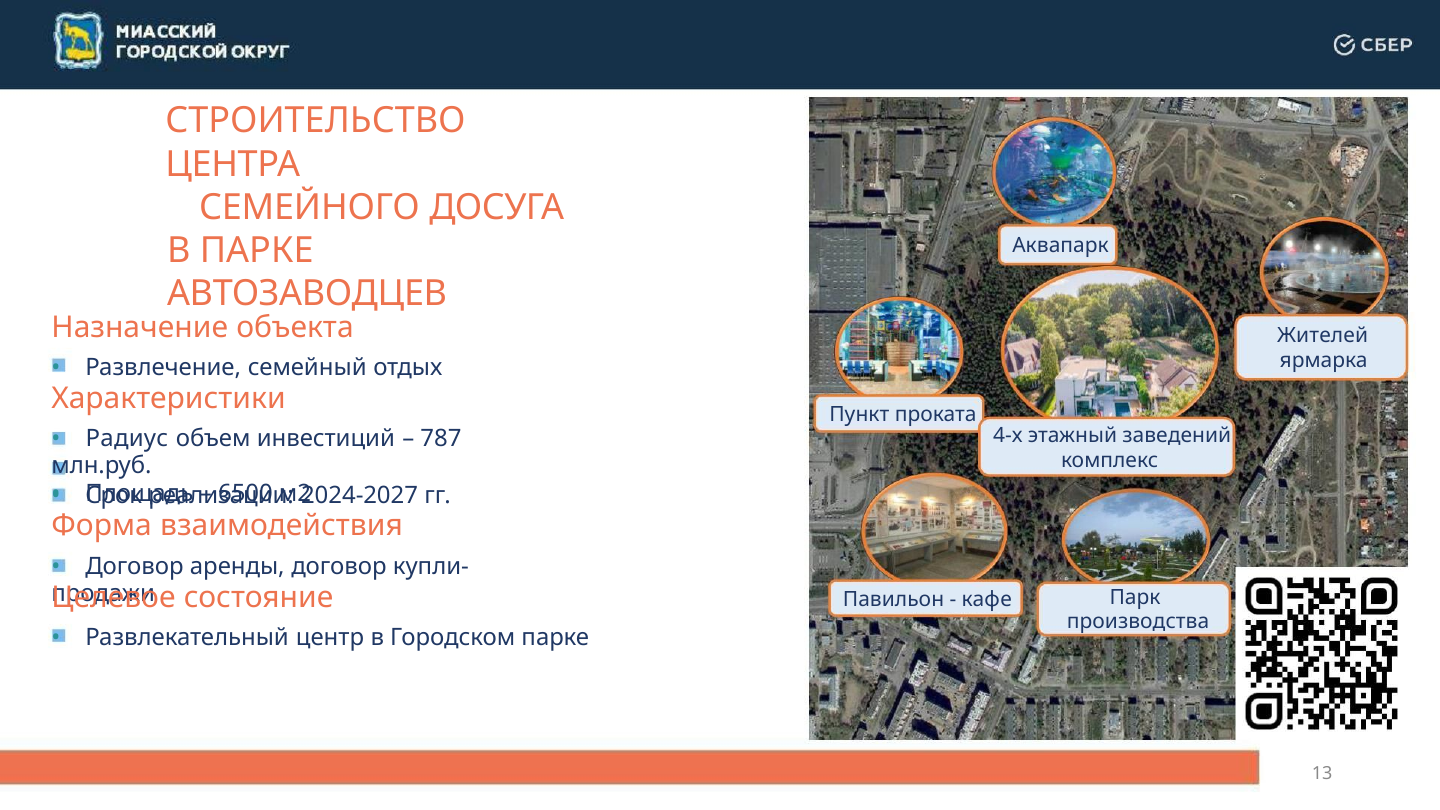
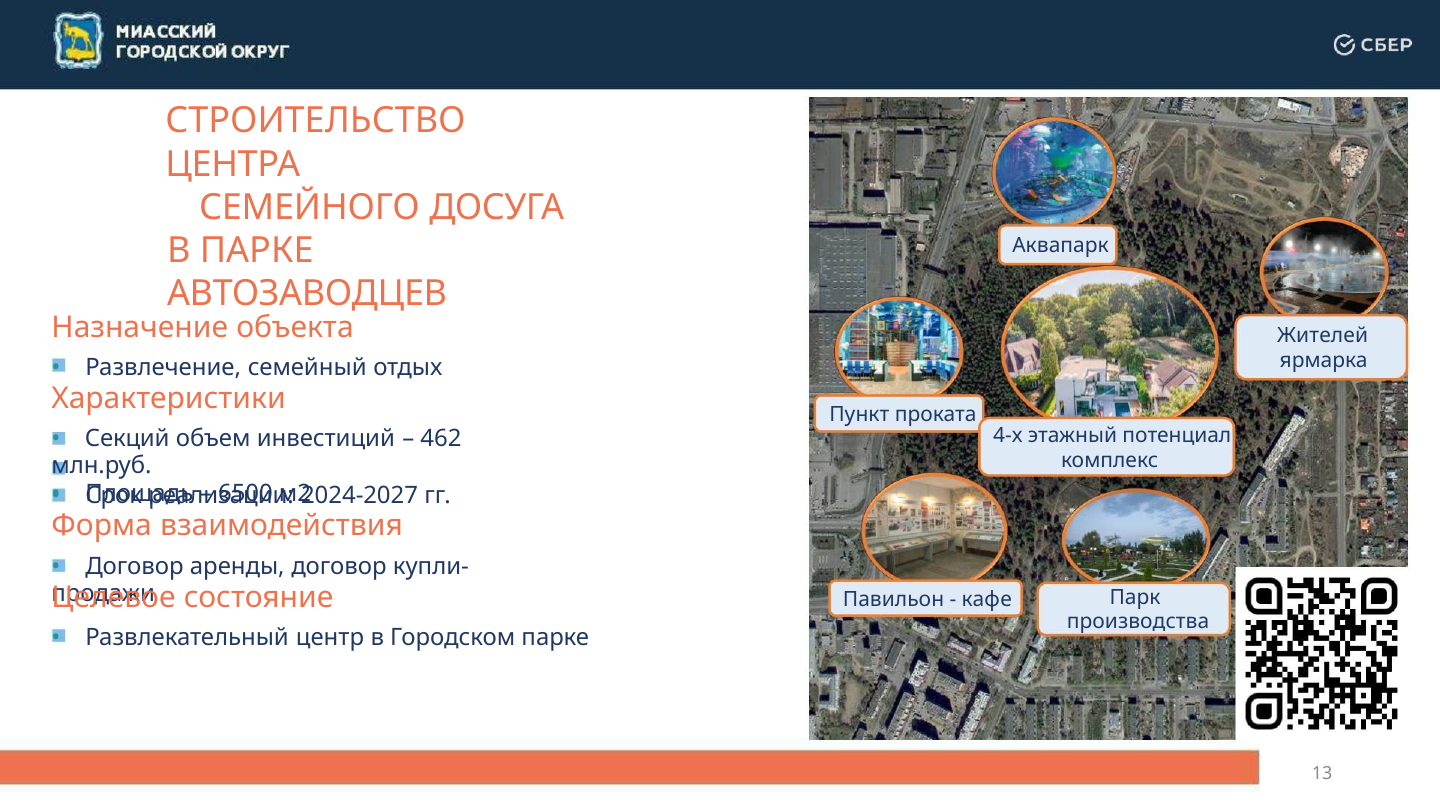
заведений: заведений -> потенциал (1177, 435)
Радиус: Радиус -> Секций (127, 438)
787: 787 -> 462 (441, 438)
